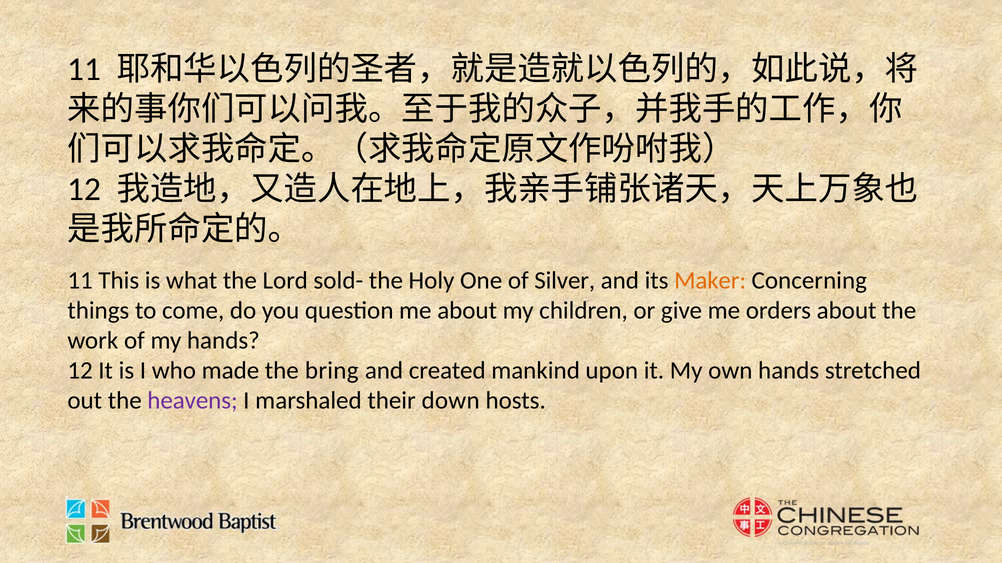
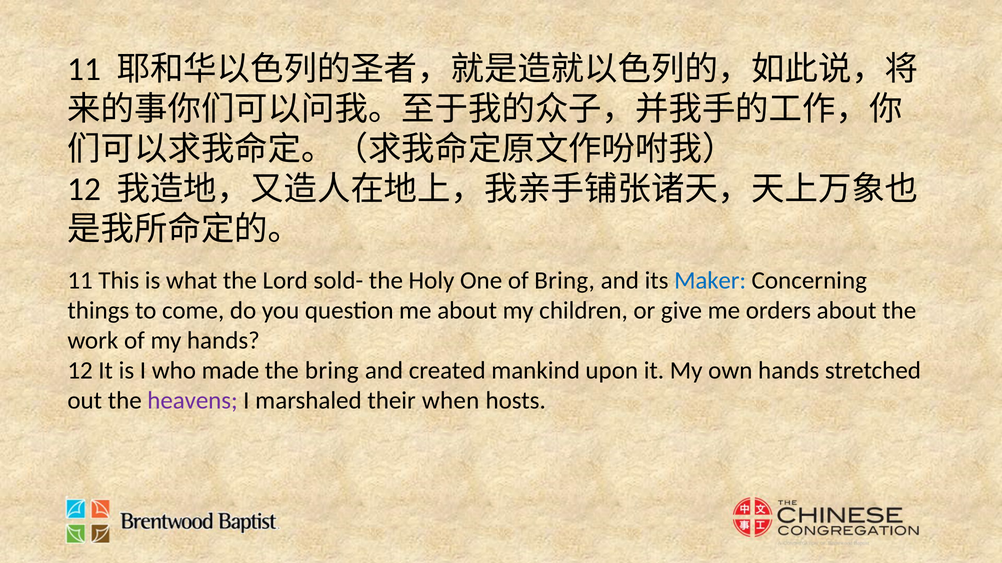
of Silver: Silver -> Bring (565, 281)
Maker colour: orange -> blue (710, 281)
down: down -> when (451, 401)
